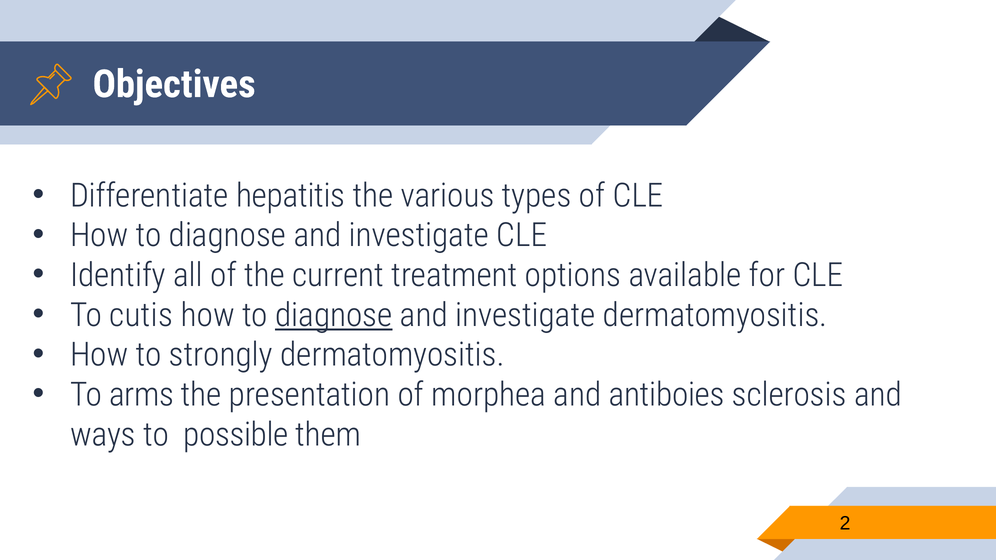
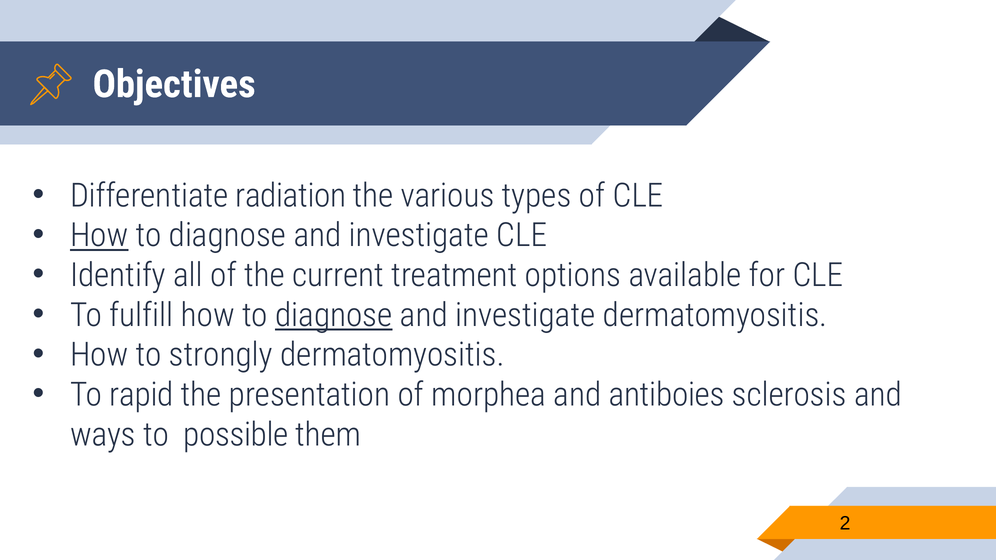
hepatitis: hepatitis -> radiation (291, 196)
How underline: none -> present (99, 236)
cutis: cutis -> fulfill (141, 315)
arms: arms -> rapid (141, 395)
